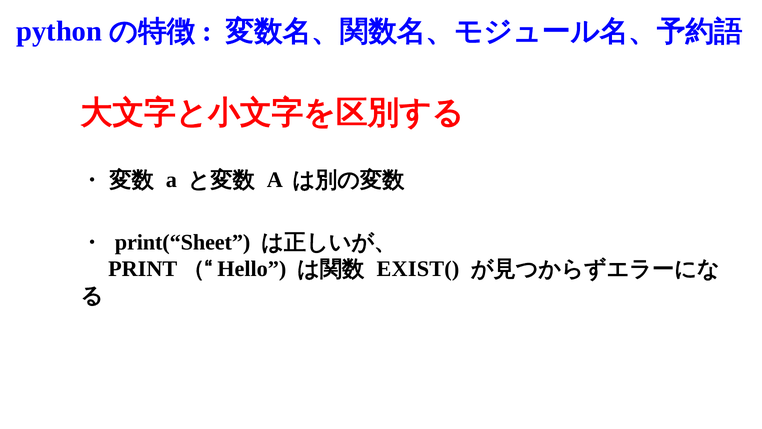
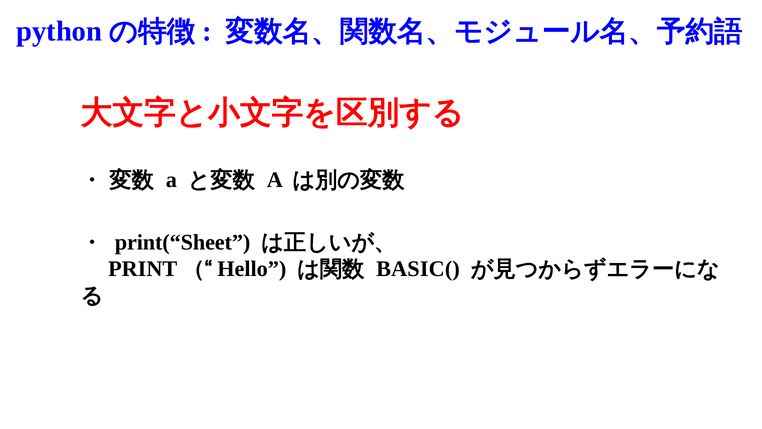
EXIST(: EXIST( -> BASIC( (418, 269)
